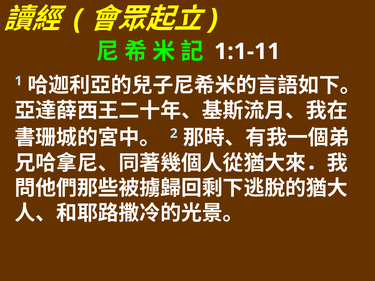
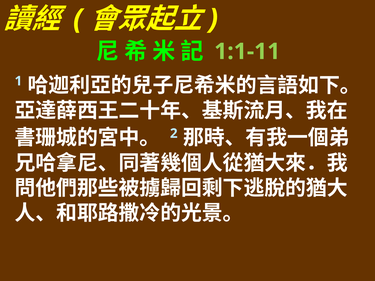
1:1-11 colour: white -> light green (247, 52)
